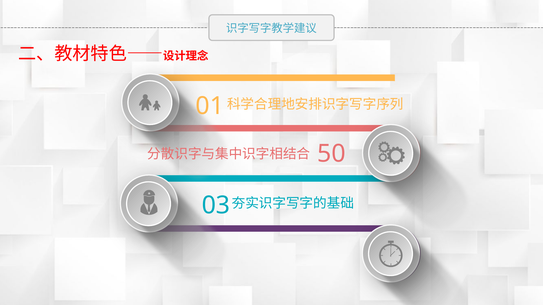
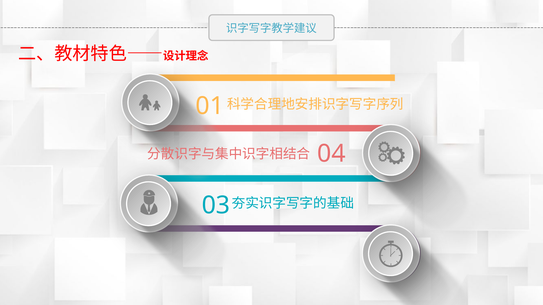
50: 50 -> 04 (332, 154)
